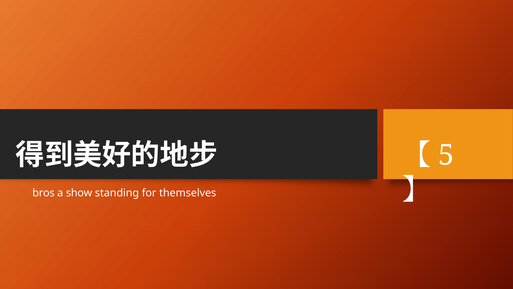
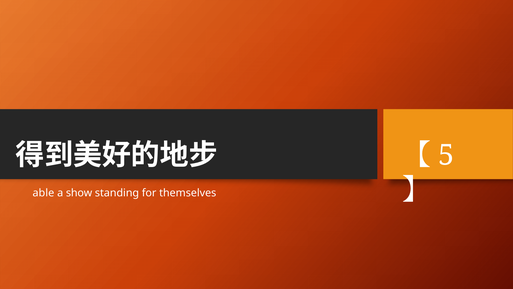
bros: bros -> able (43, 193)
